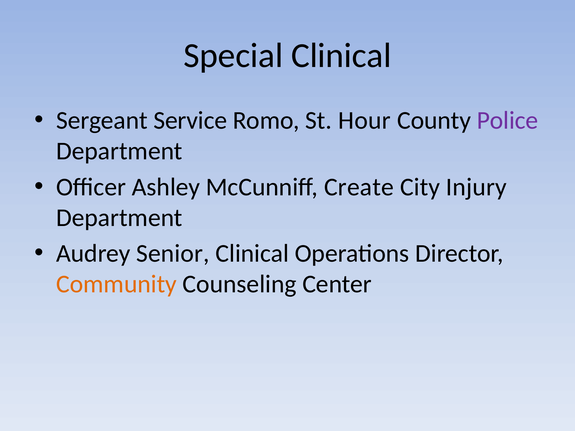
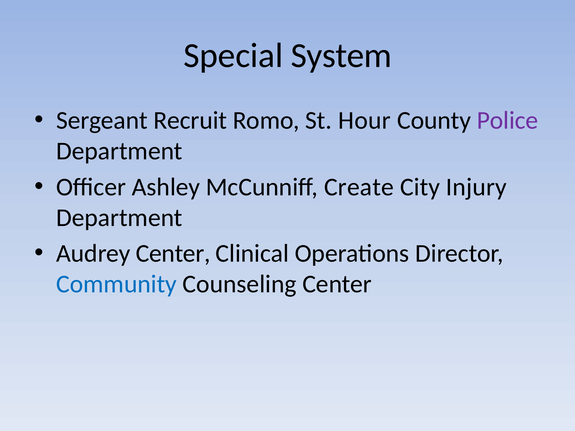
Special Clinical: Clinical -> System (341, 56)
Service: Service -> Recruit (190, 121)
Audrey Senior: Senior -> Center (173, 254)
Community colour: orange -> blue (116, 284)
